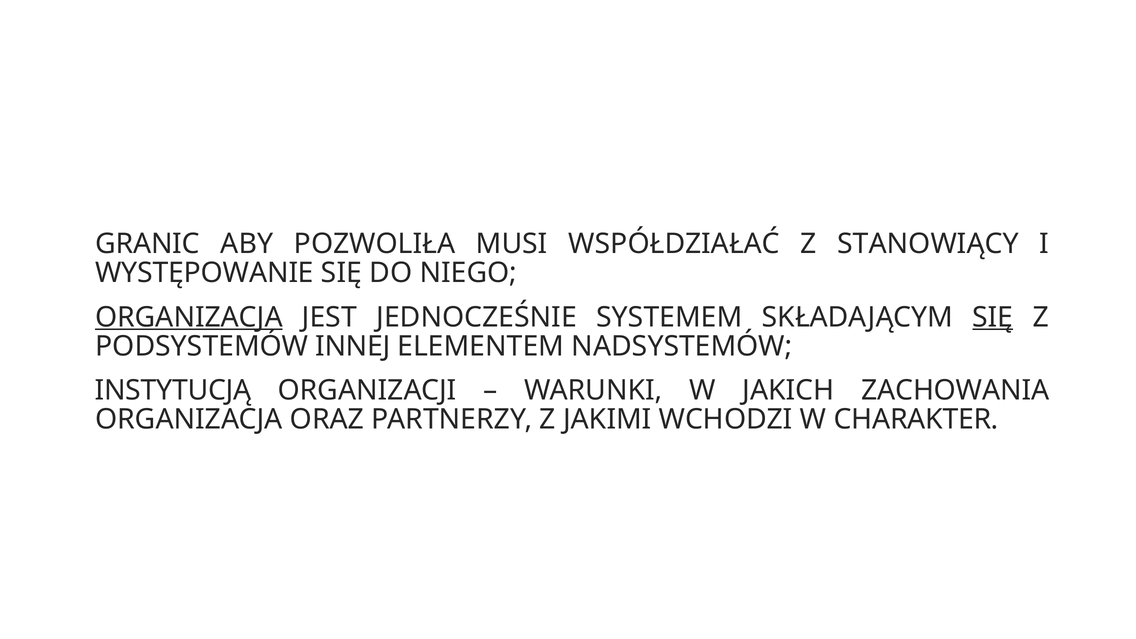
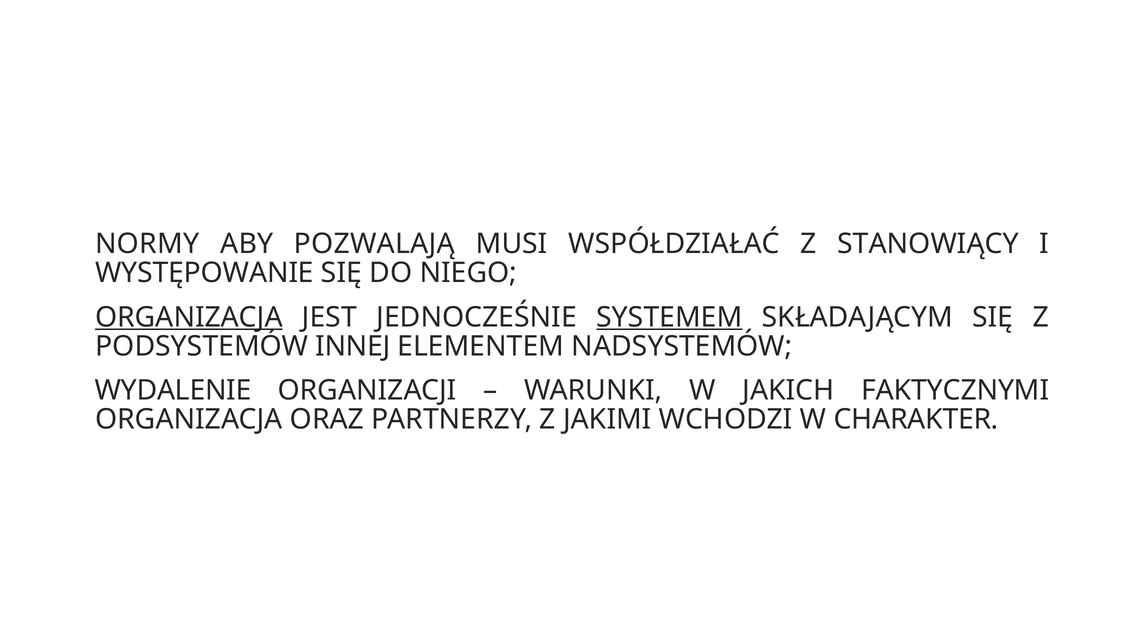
GRANIC: GRANIC -> NORMY (147, 244)
POZWOLIŁA: POZWOLIŁA -> POZWALAJĄ (374, 244)
SYSTEMEM underline: none -> present (669, 317)
SIĘ underline: present -> none (993, 317)
INSTYTUCJĄ: INSTYTUCJĄ -> WYDALENIE (173, 391)
ZACHOWANIA: ZACHOWANIA -> FAKTYCZNYMI (955, 391)
